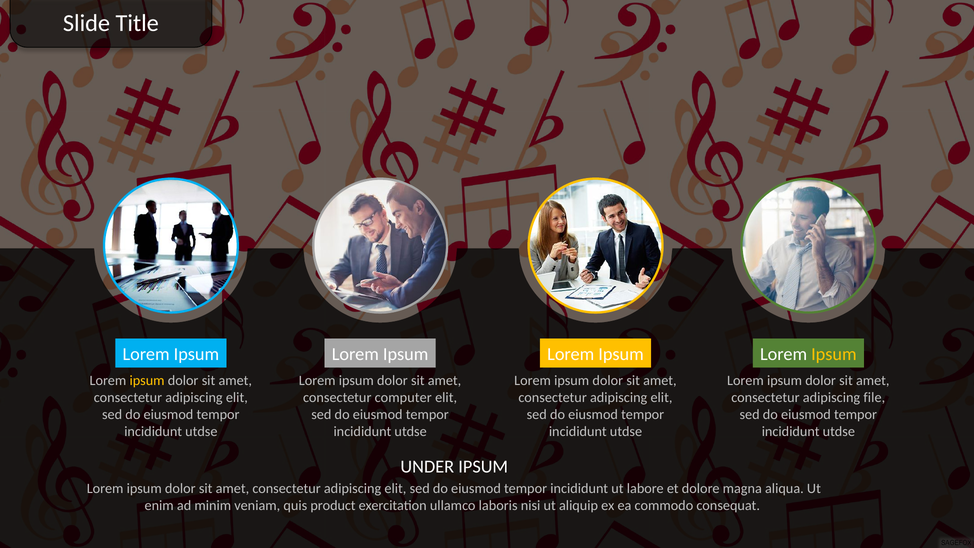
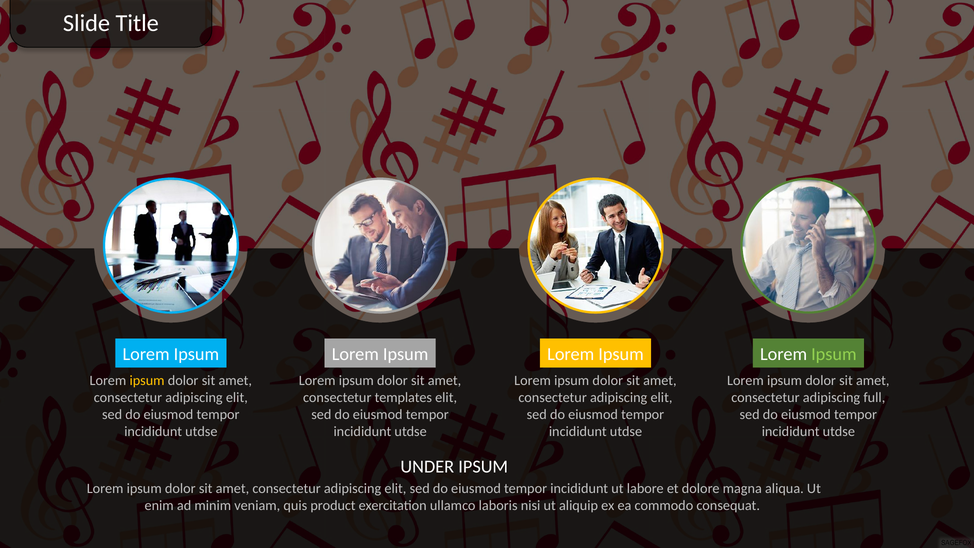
Ipsum colour: yellow -> light green (834, 354)
computer: computer -> templates (403, 398)
file: file -> full (874, 398)
